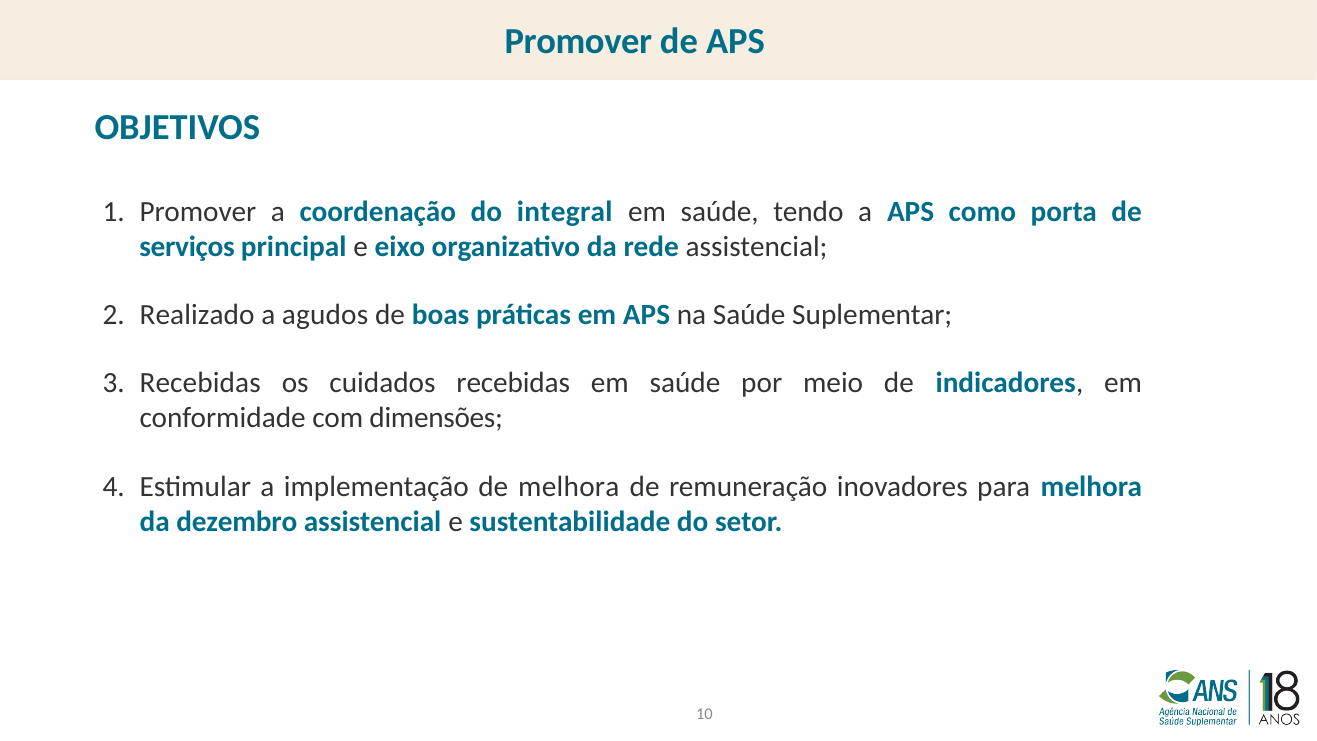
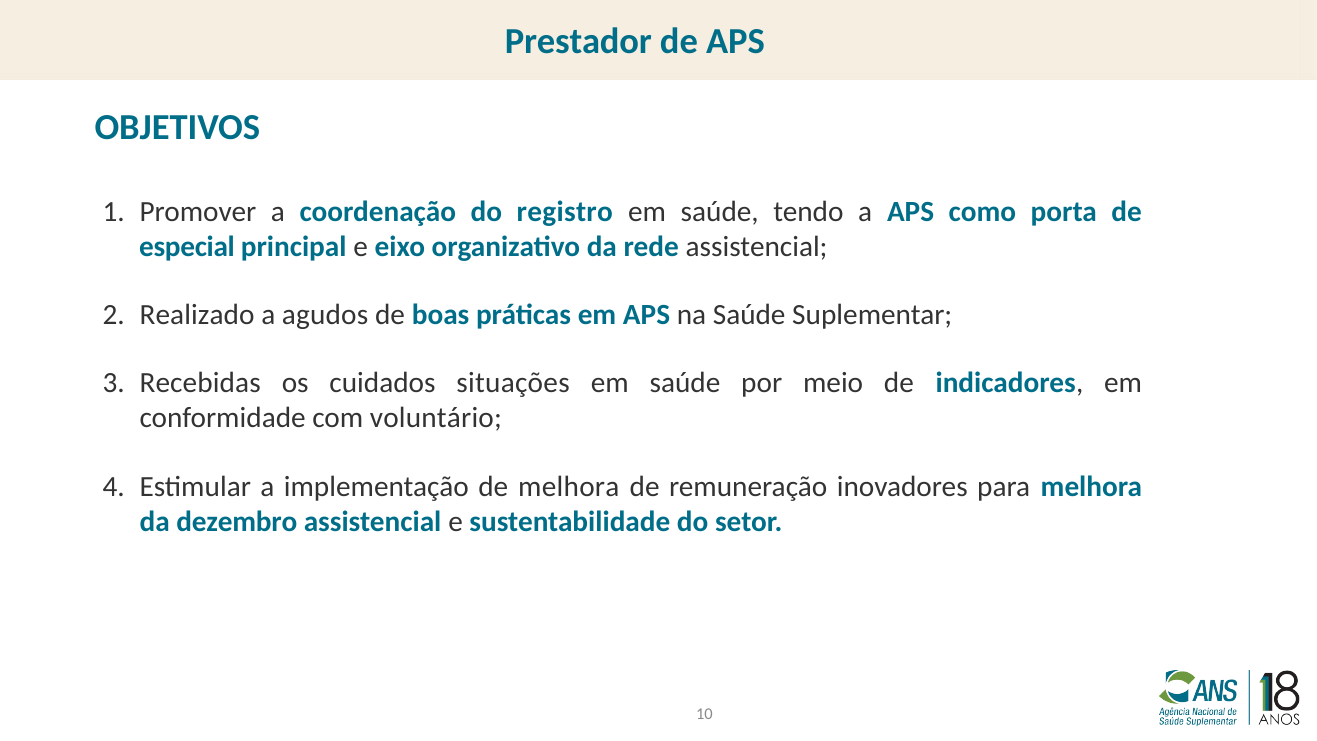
Promover: Promover -> Prestador (578, 42)
integral: integral -> registro (565, 212)
serviços: serviços -> especial (187, 247)
cuidados recebidas: recebidas -> situações (513, 383)
dimensões: dimensões -> voluntário (436, 418)
